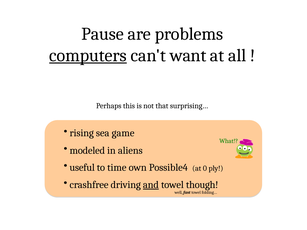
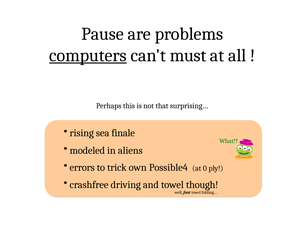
want: want -> must (188, 55)
game: game -> finale (123, 133)
useful: useful -> errors (82, 168)
time: time -> trick (117, 168)
and underline: present -> none (151, 185)
